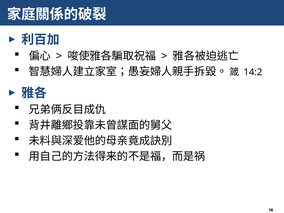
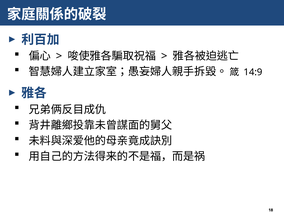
14:2: 14:2 -> 14:9 (253, 72)
